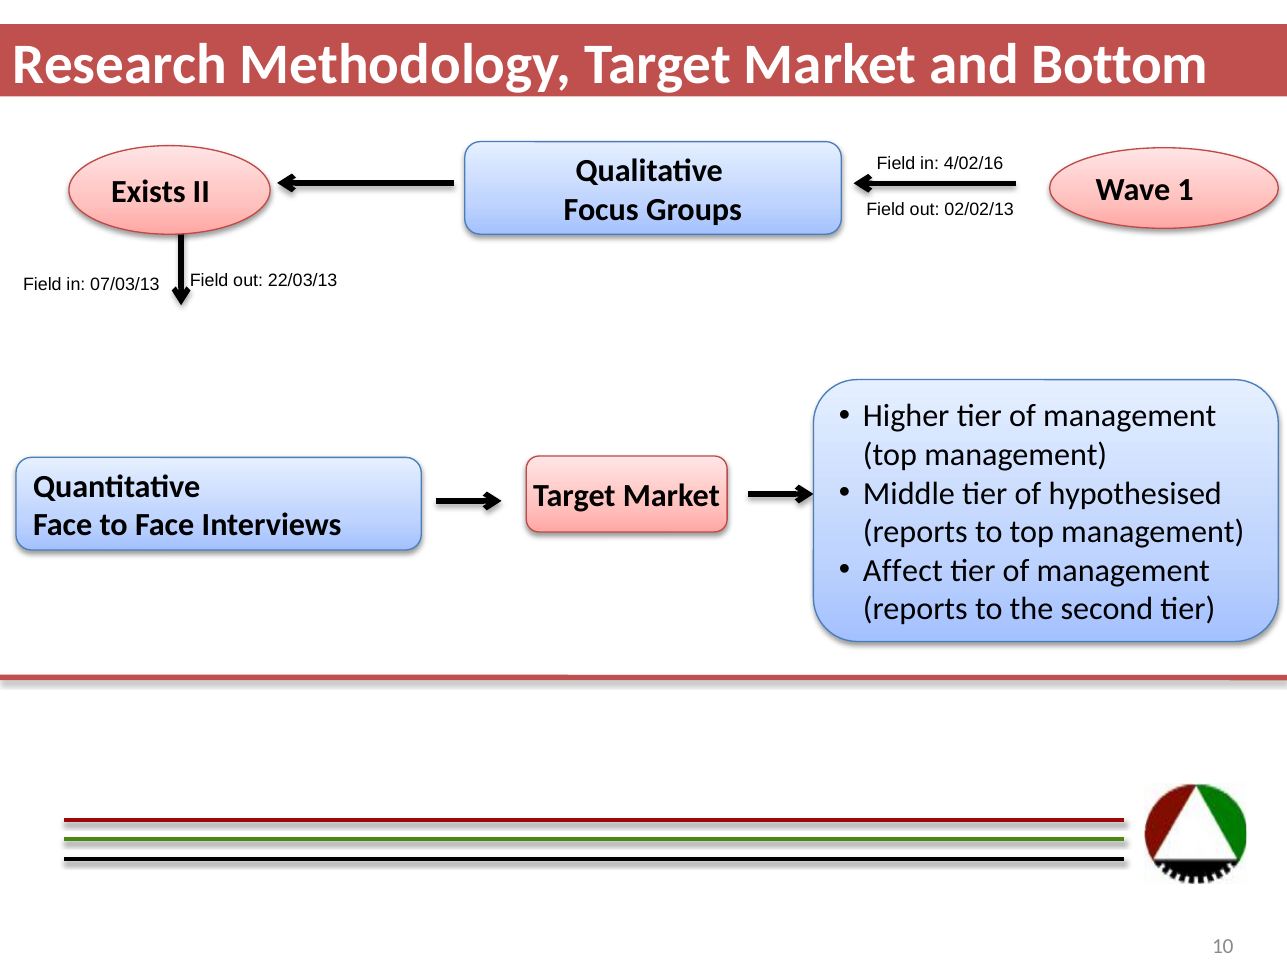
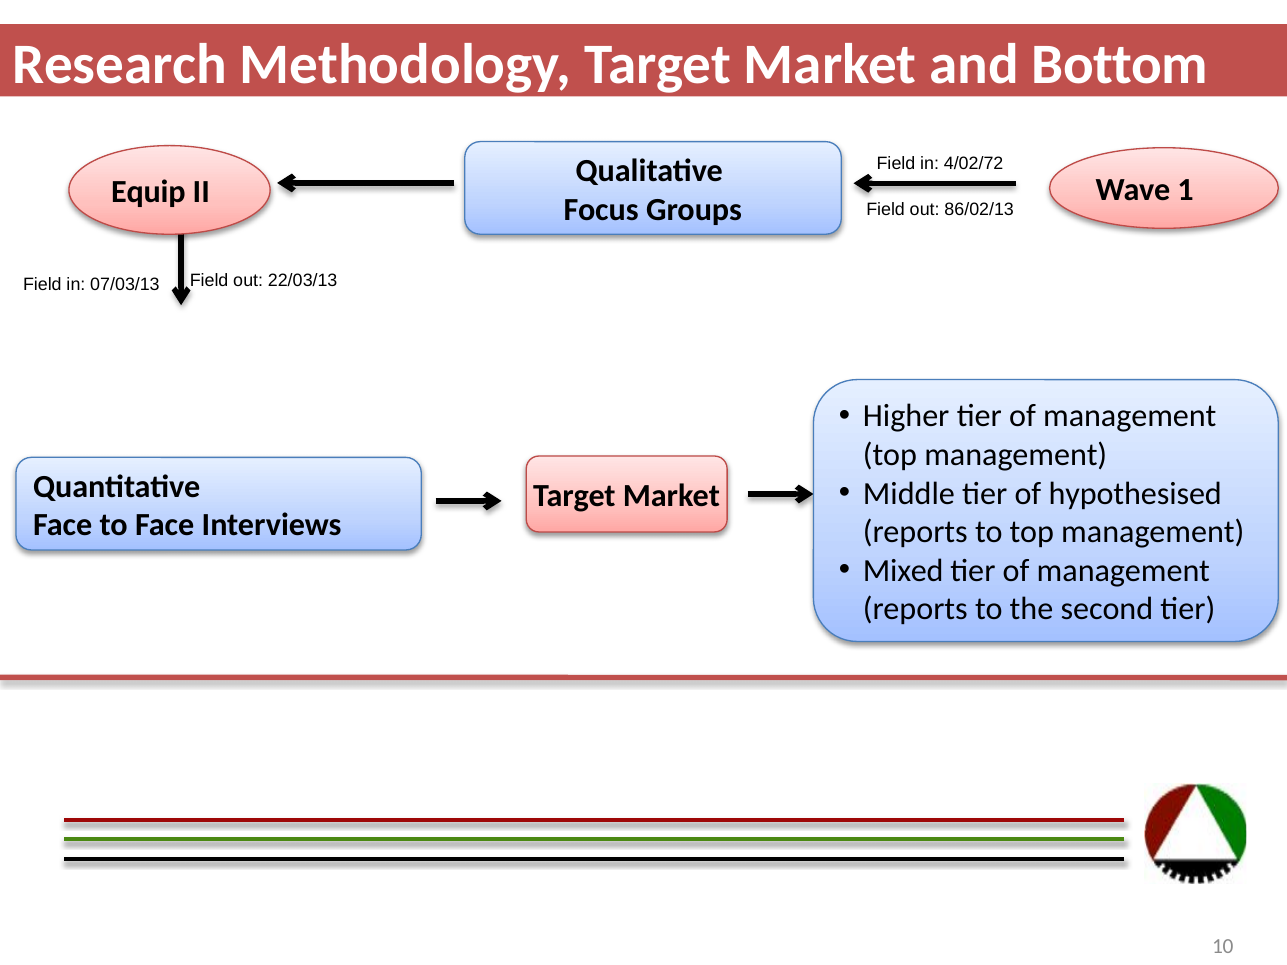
4/02/16: 4/02/16 -> 4/02/72 (974, 164)
Exists: Exists -> Equip (148, 192)
02/02/13: 02/02/13 -> 86/02/13 (979, 210)
Affect: Affect -> Mixed (903, 571)
